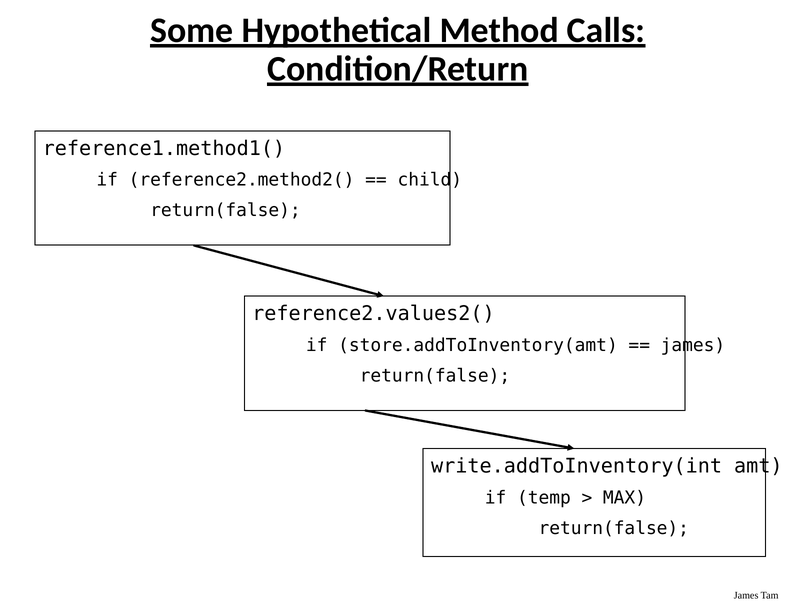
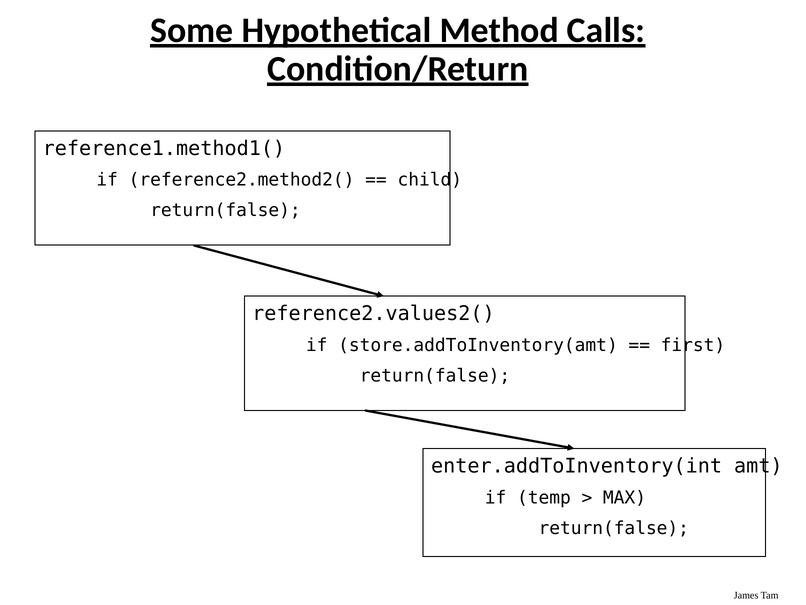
james: james -> first (693, 345)
write.addToInventory(int: write.addToInventory(int -> enter.addToInventory(int (577, 466)
